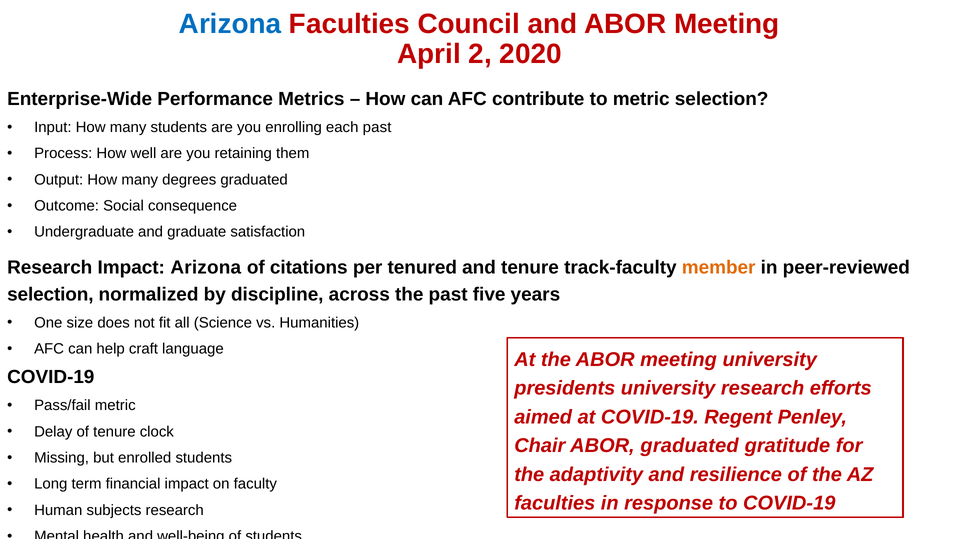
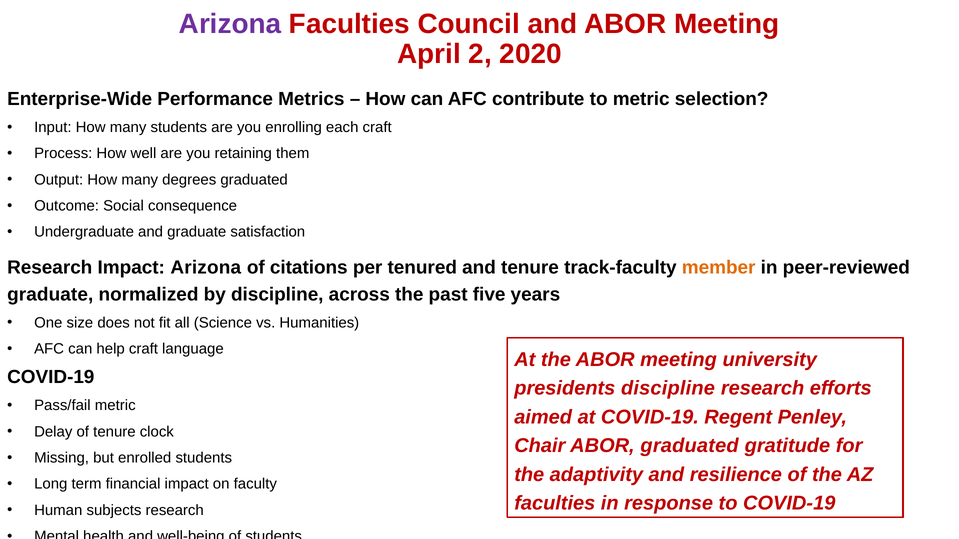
Arizona colour: blue -> purple (230, 24)
each past: past -> craft (377, 127)
selection: selection -> graduate (50, 295)
presidents university: university -> discipline (668, 389)
